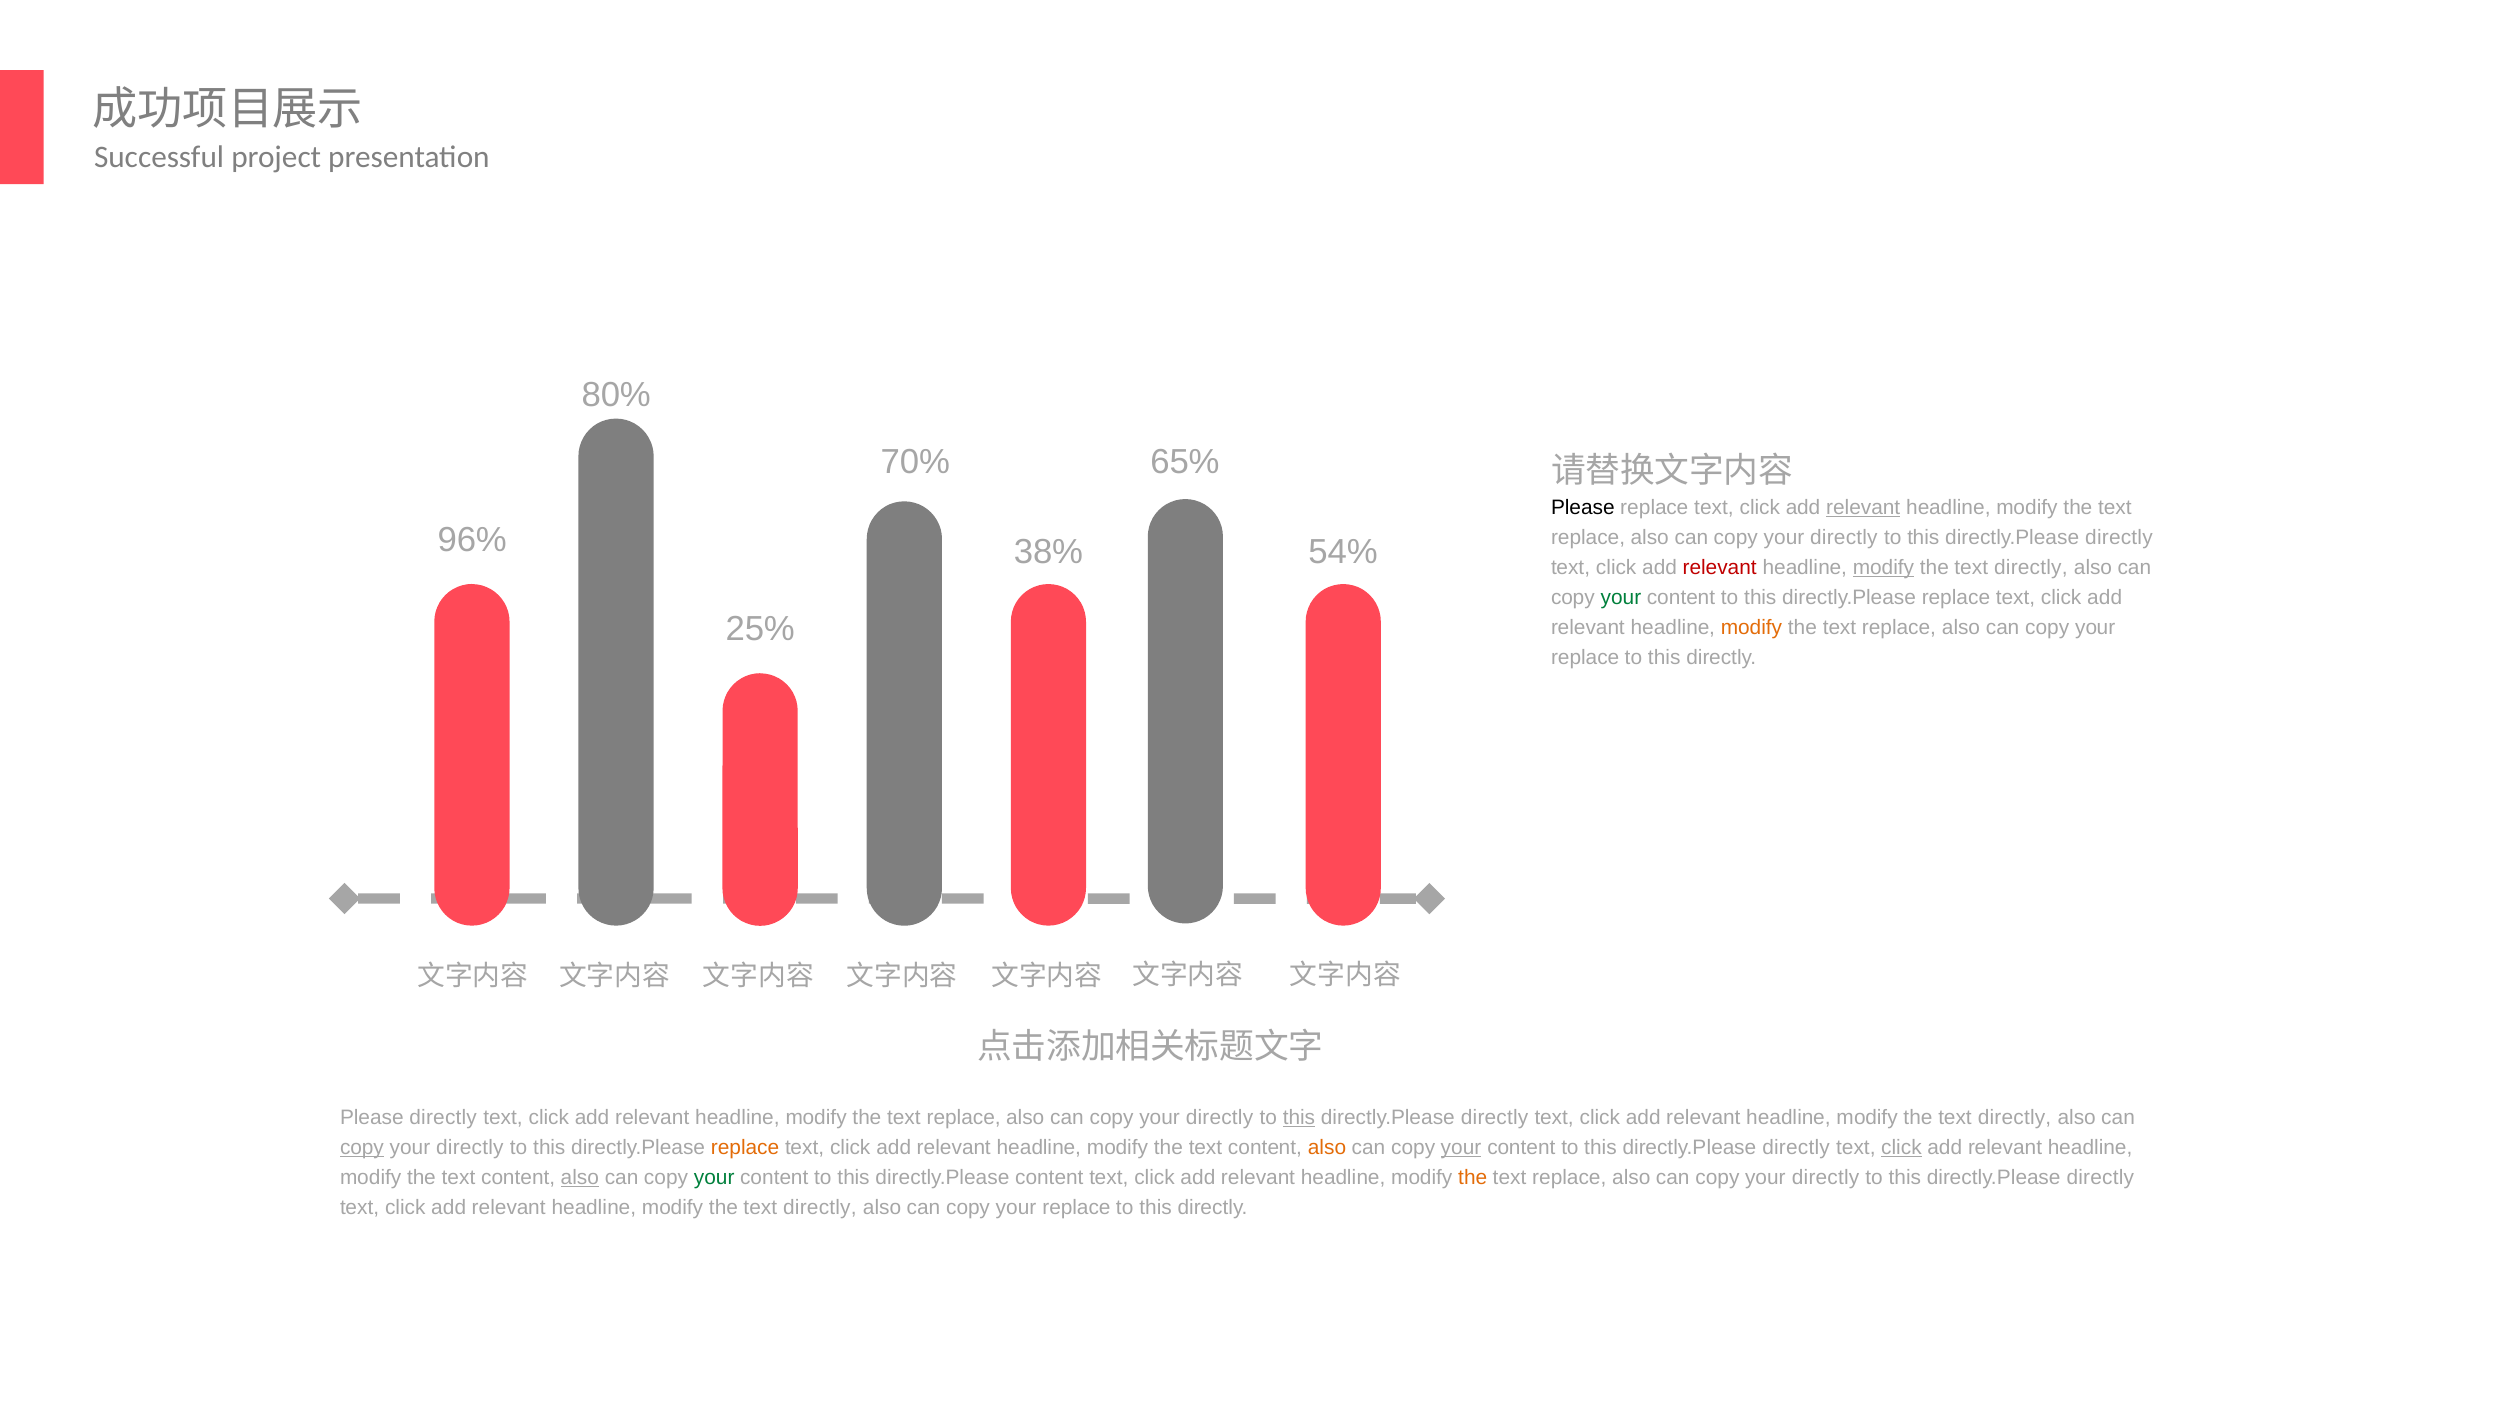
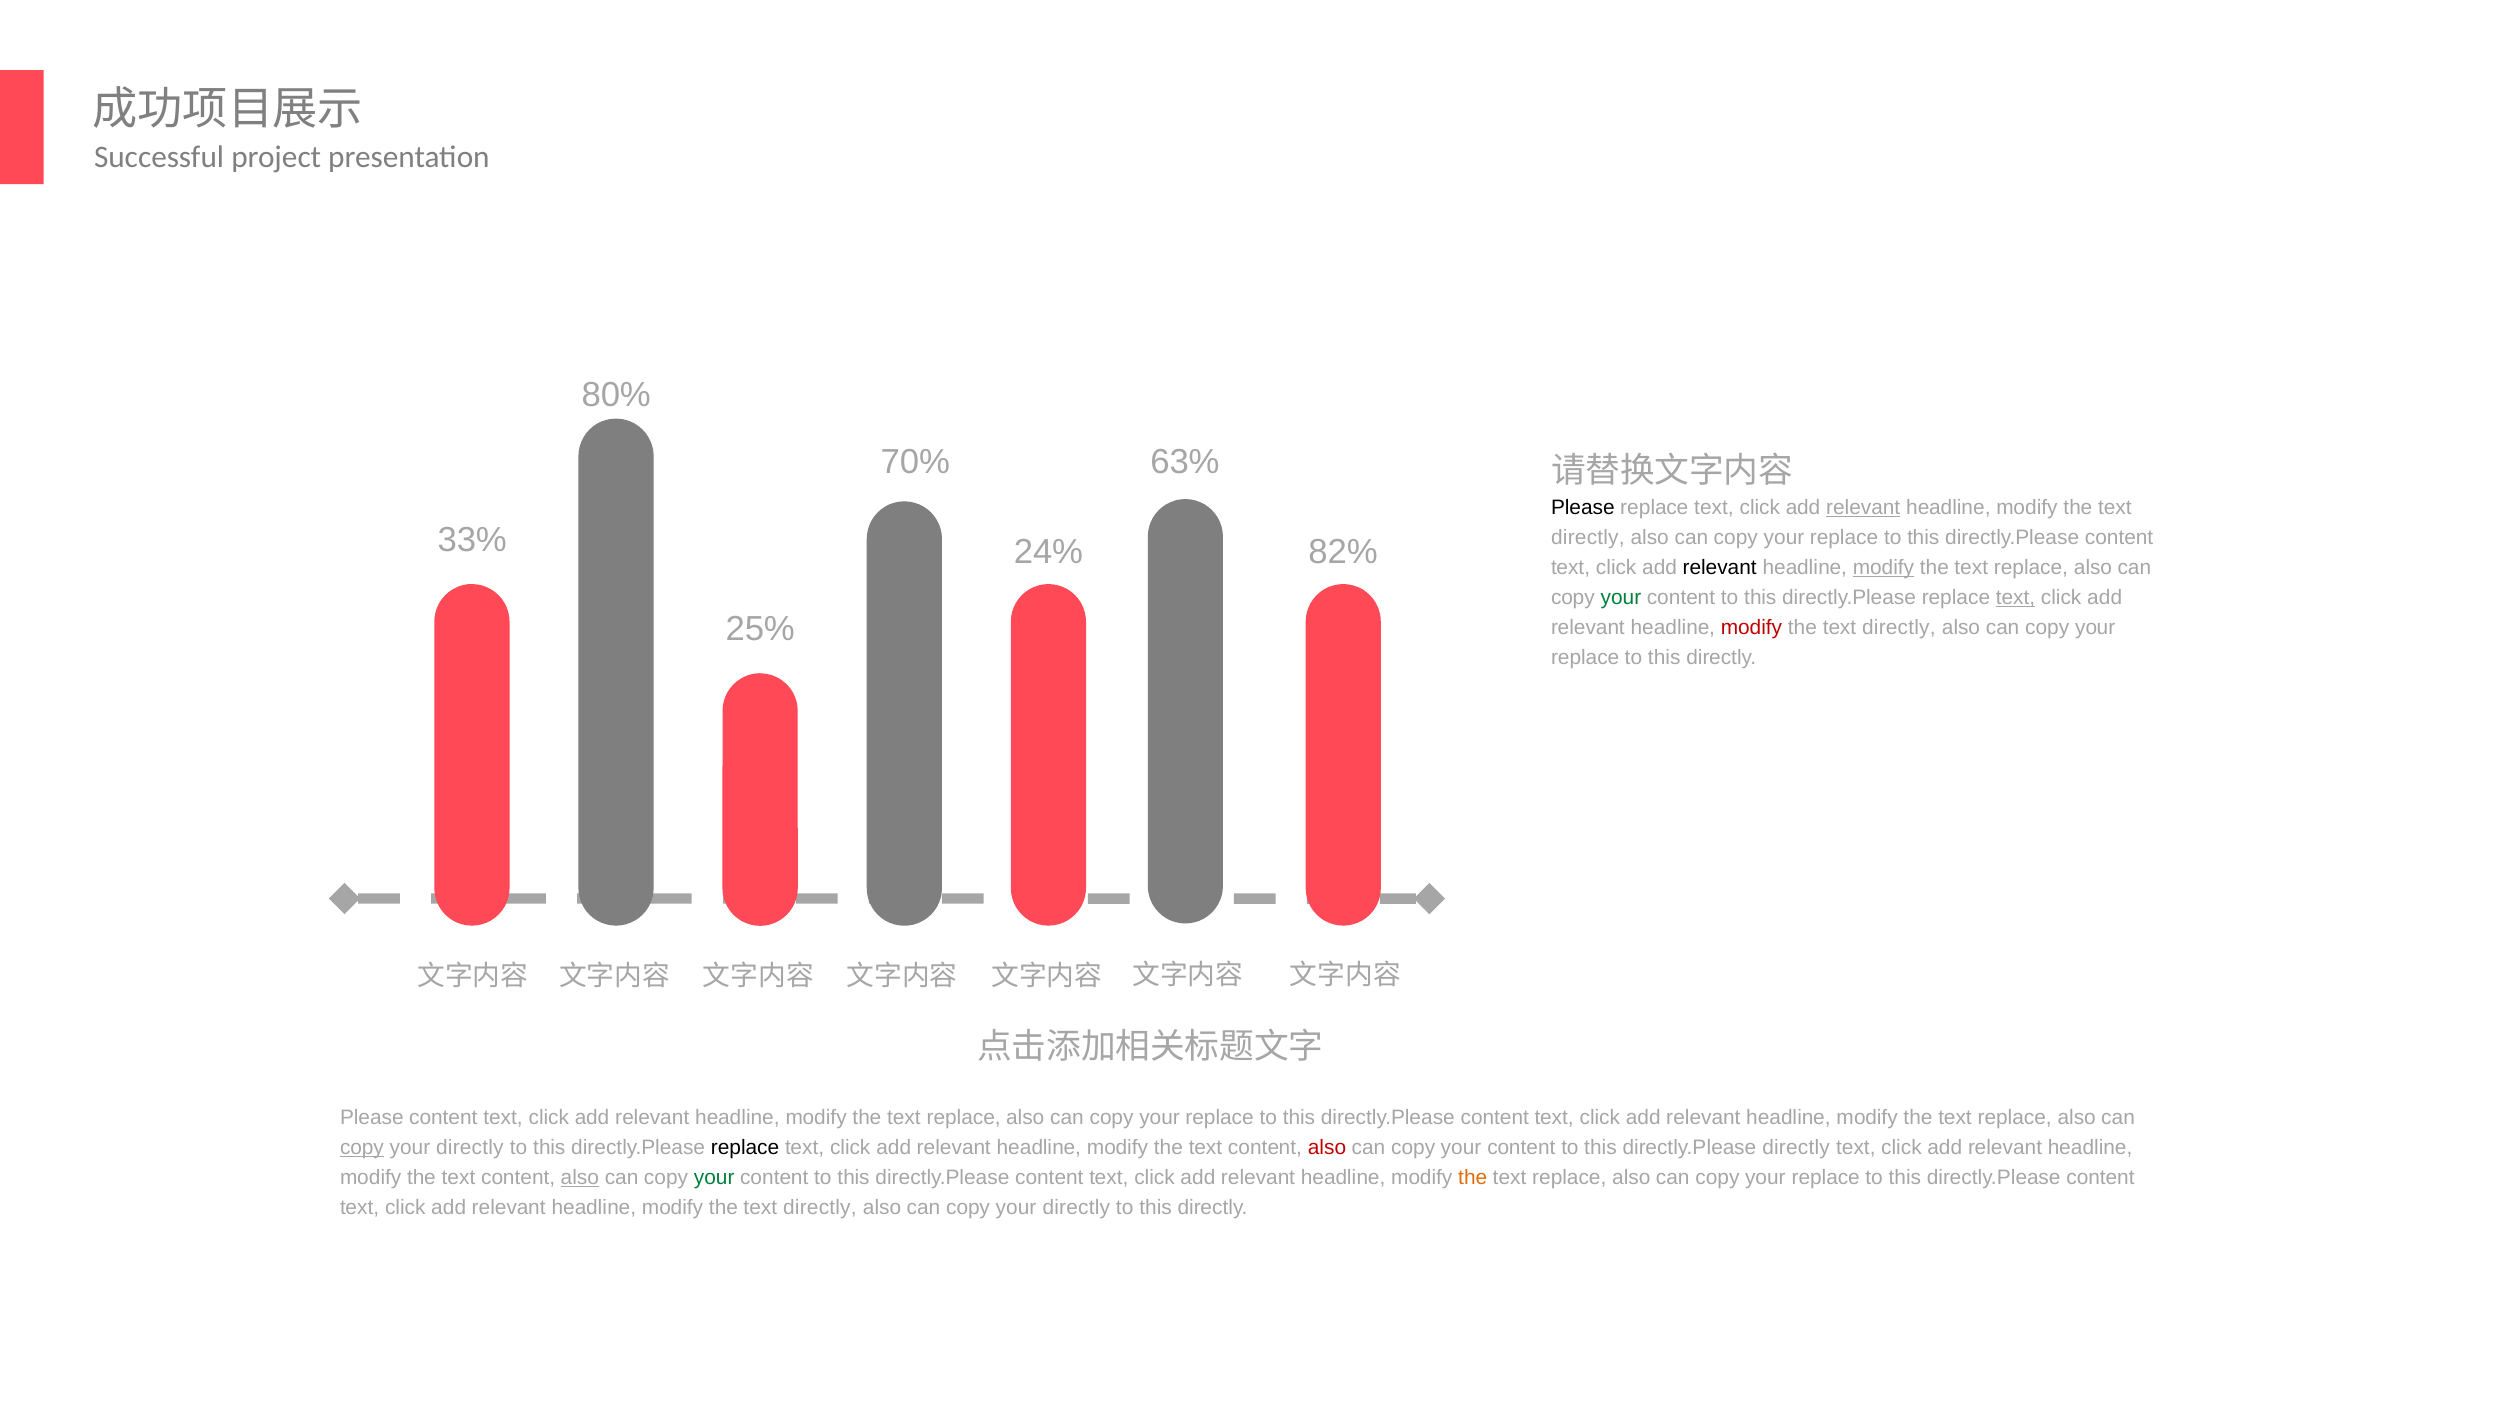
65%: 65% -> 63% (1185, 462)
96%: 96% -> 33% (472, 540)
replace: replace -> directly (1588, 538)
directly: directly -> replace (1844, 538)
directly: directly -> content (2119, 538)
38%: 38% -> 24% (1048, 552)
54%: 54% -> 82% (1343, 552)
relevant colour: red -> black (1720, 568)
directly: directly -> replace (2031, 568)
text underline: none -> present (2016, 597)
modify colour: orange -> red (1751, 627)
replace: replace -> directly (1899, 627)
Please directly: directly -> content (443, 1118)
directly: directly -> replace (1220, 1118)
this underline: present -> none (1299, 1118)
directly: directly -> content (1495, 1118)
directly: directly -> replace (2015, 1118)
replace colour: orange -> black (745, 1148)
also colour: orange -> red (1327, 1148)
your underline: present -> none (1461, 1148)
click underline: present -> none (1901, 1148)
directly: directly -> replace (1826, 1178)
directly: directly -> content (2100, 1178)
replace: replace -> directly (1076, 1208)
